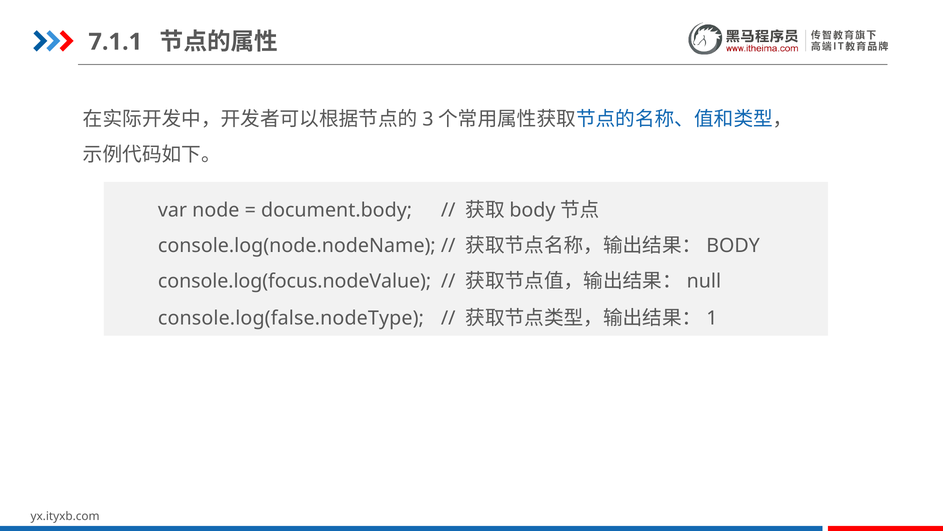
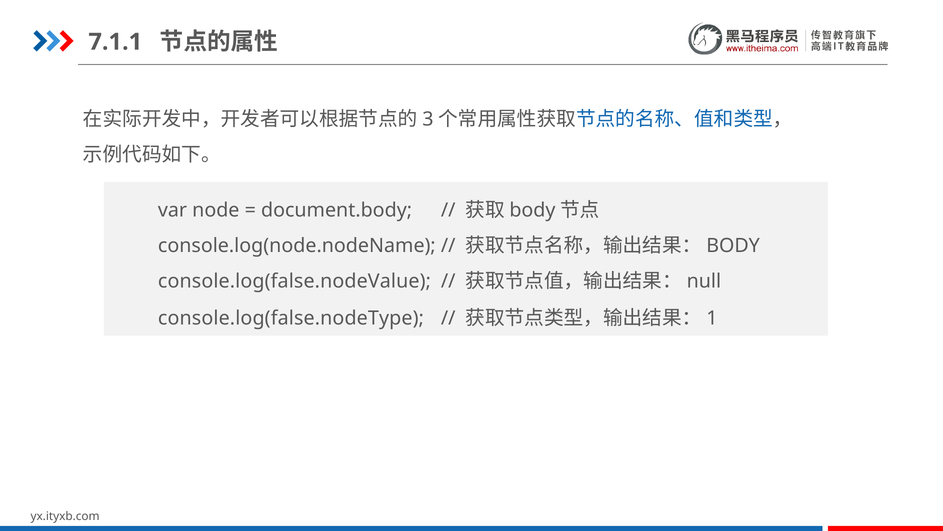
console.log(focus.nodeValue: console.log(focus.nodeValue -> console.log(false.nodeValue (294, 281)
